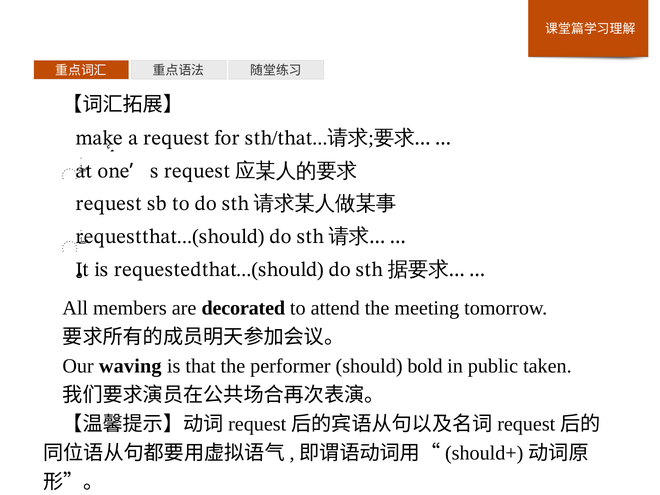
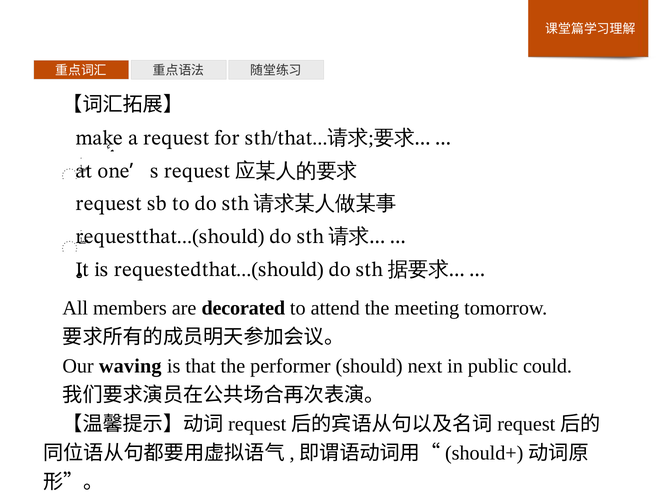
bold: bold -> next (425, 366)
taken: taken -> could (548, 366)
